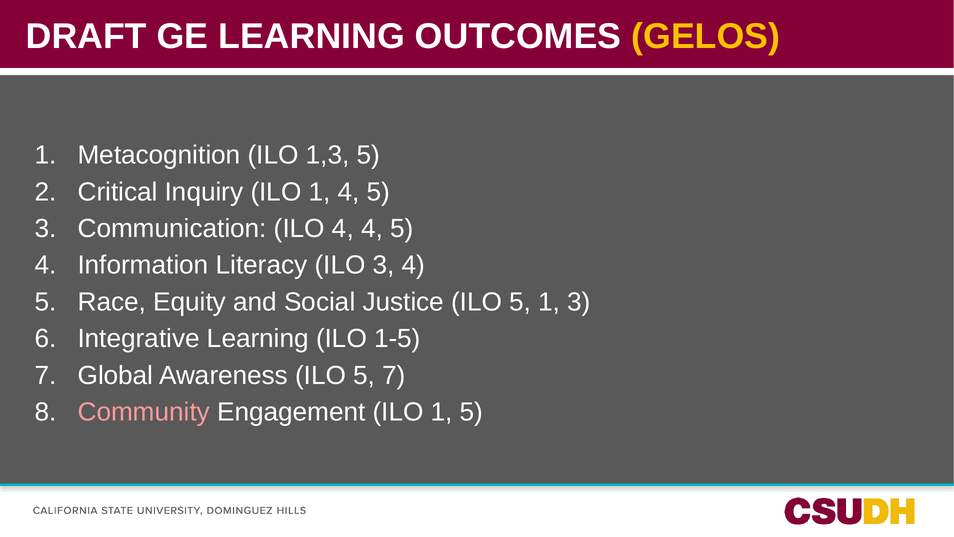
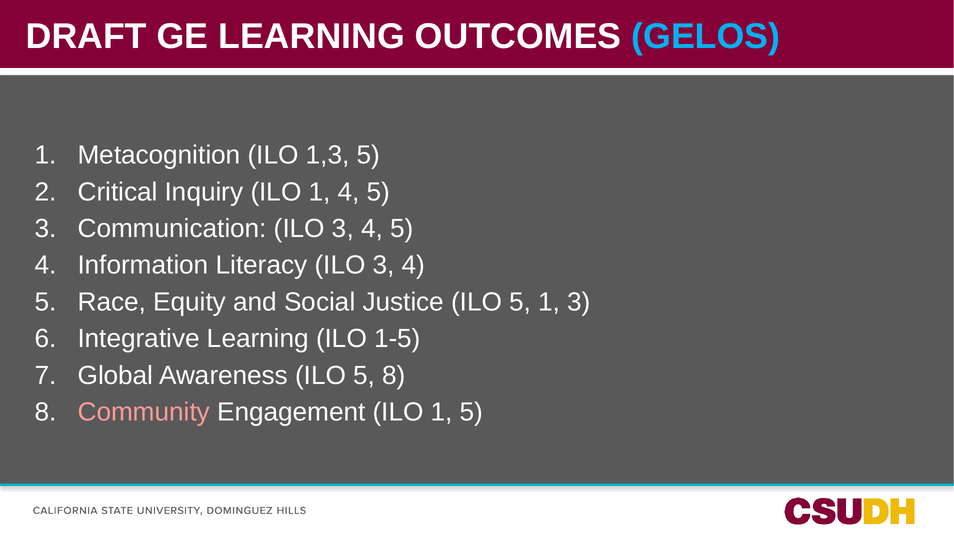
GELOS colour: yellow -> light blue (706, 36)
Communication ILO 4: 4 -> 3 (343, 228)
5 7: 7 -> 8 (394, 375)
